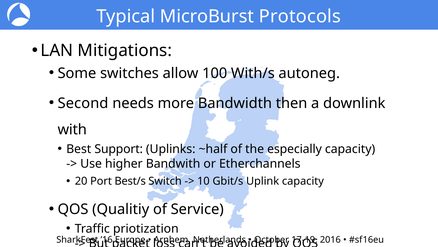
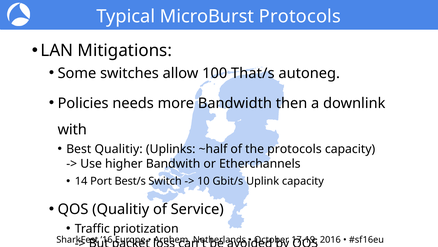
With/s: With/s -> That/s (253, 73)
Second: Second -> Policies (83, 103)
Best Support: Support -> Qualitiy (119, 149)
the especially: especially -> protocols (294, 149)
20: 20 -> 14 (81, 181)
